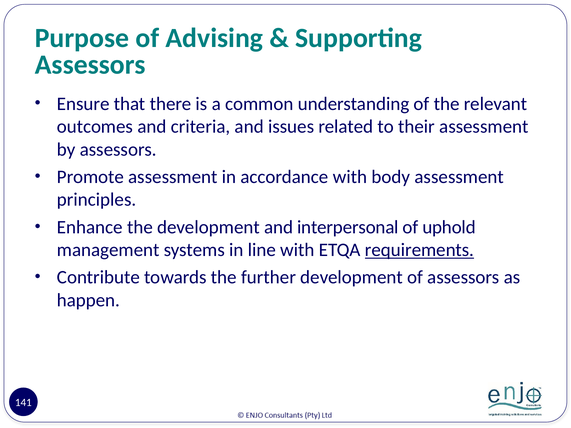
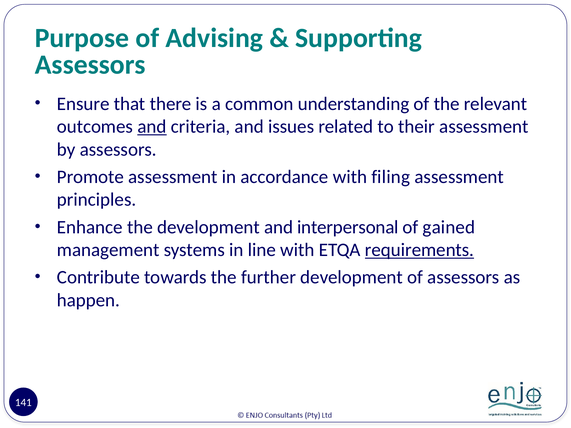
and underline: none -> present (152, 127)
body: body -> filing (391, 177)
uphold: uphold -> gained (449, 227)
